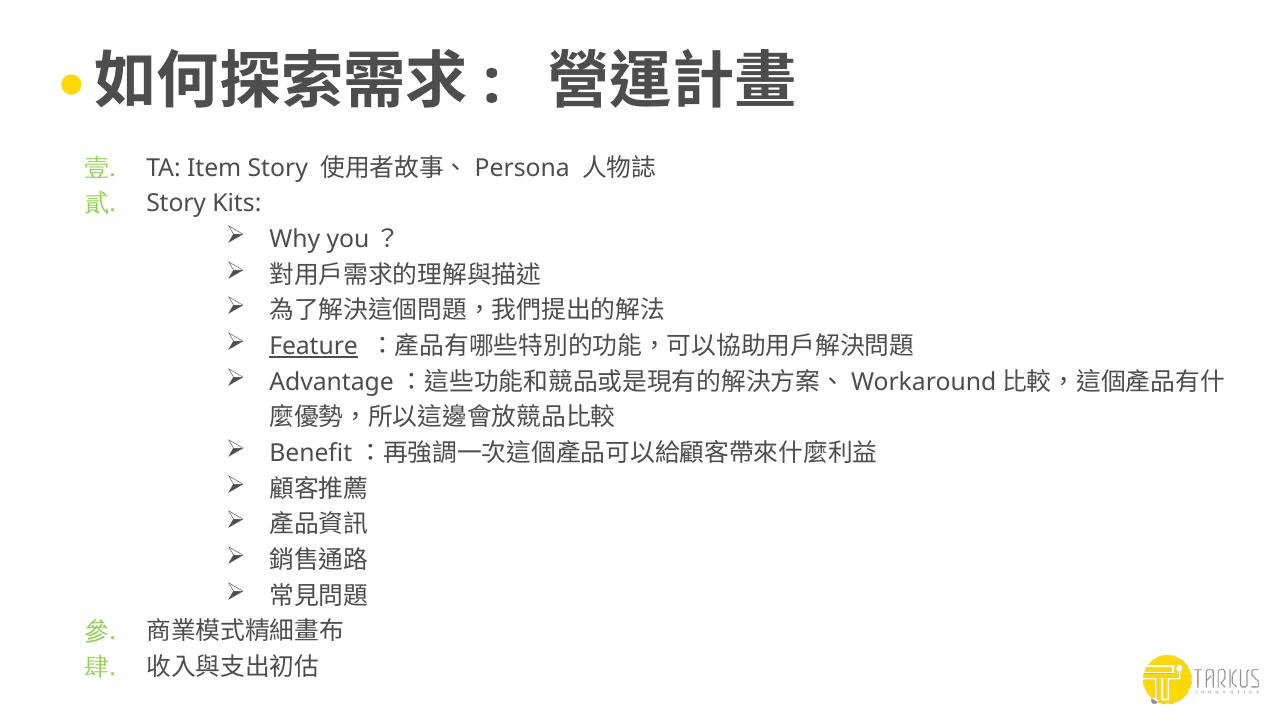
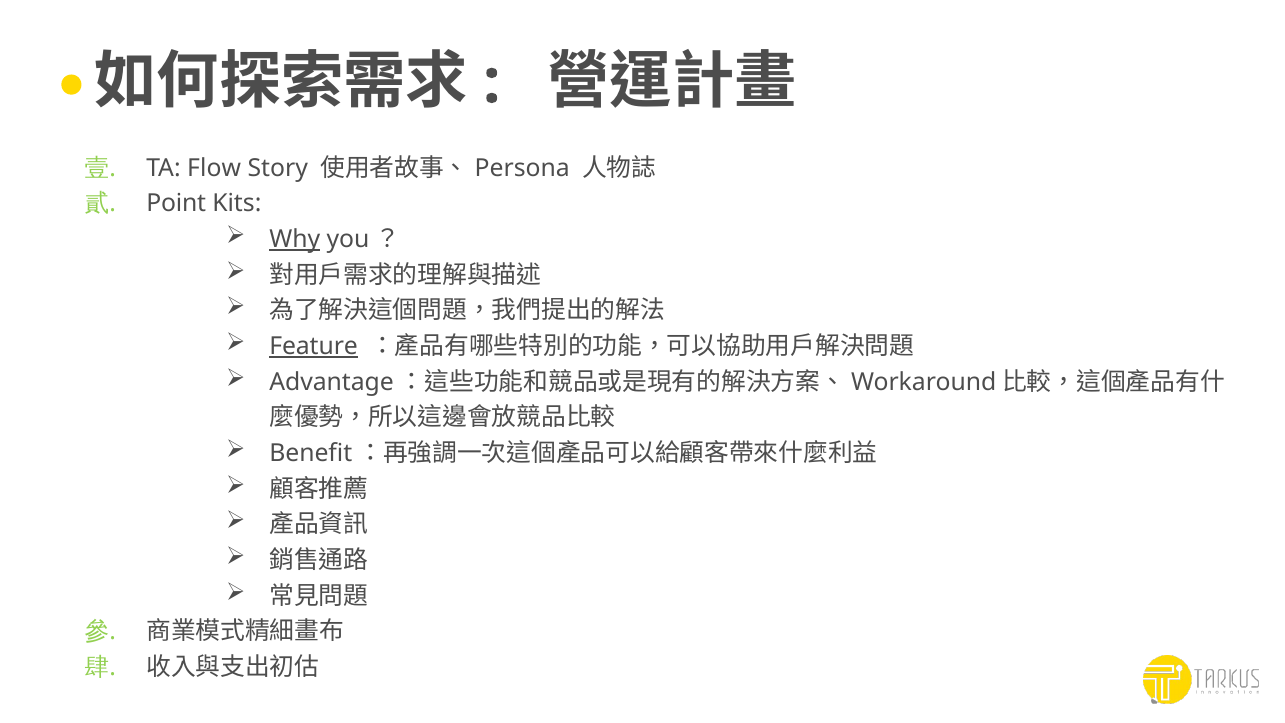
Item: Item -> Flow (214, 168)
Story: Story -> Point (176, 204)
Why underline: none -> present (295, 239)
